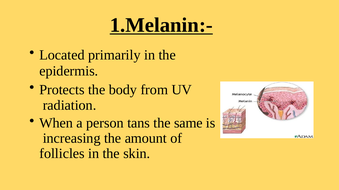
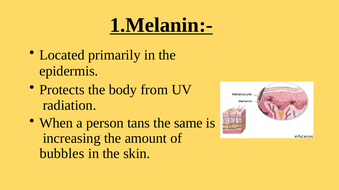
follicles: follicles -> bubbles (62, 154)
